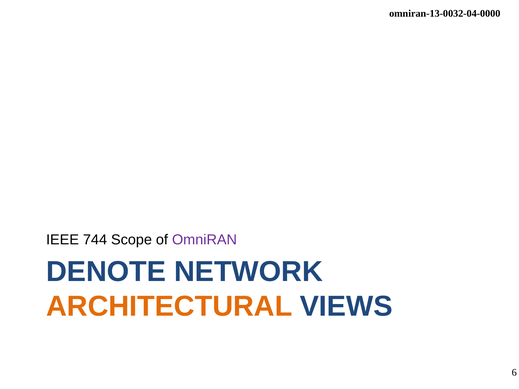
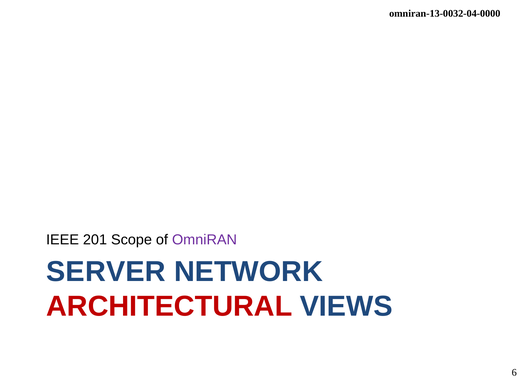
744: 744 -> 201 (95, 240)
DENOTE: DENOTE -> SERVER (106, 272)
ARCHITECTURAL colour: orange -> red (169, 307)
